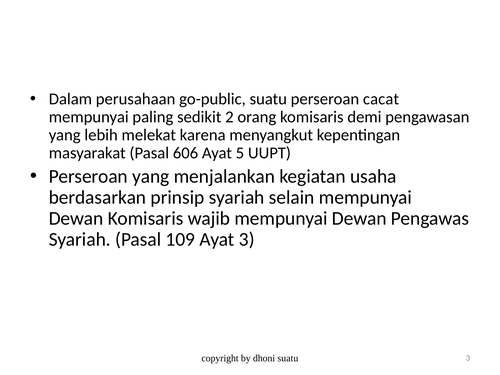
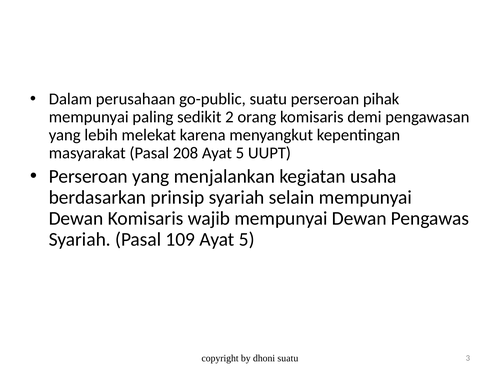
cacat: cacat -> pihak (381, 99)
606: 606 -> 208 (185, 153)
109 Ayat 3: 3 -> 5 (247, 239)
